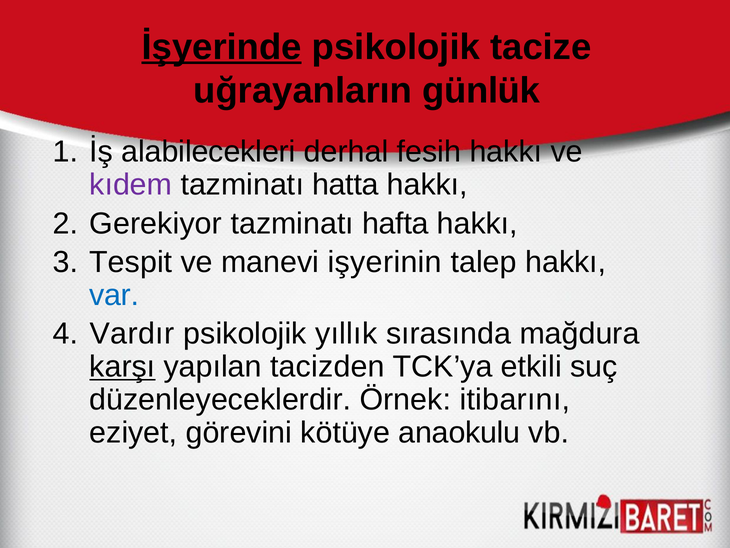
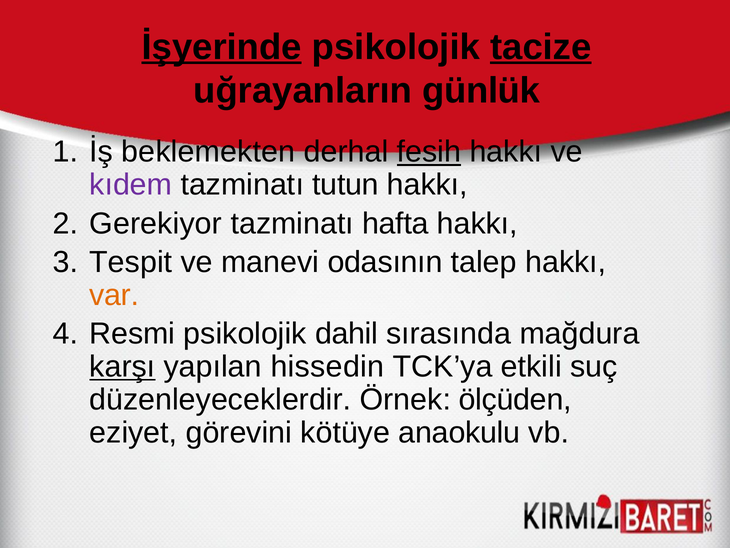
tacize underline: none -> present (541, 47)
alabilecekleri: alabilecekleri -> beklemekten (208, 152)
fesih underline: none -> present (429, 152)
hatta: hatta -> tutun (345, 185)
işyerinin: işyerinin -> odasının (385, 262)
var colour: blue -> orange (114, 295)
Vardır: Vardır -> Resmi (132, 334)
yıllık: yıllık -> dahil (347, 334)
tacizden: tacizden -> hissedin (327, 366)
itibarını: itibarını -> ölçüden (515, 399)
